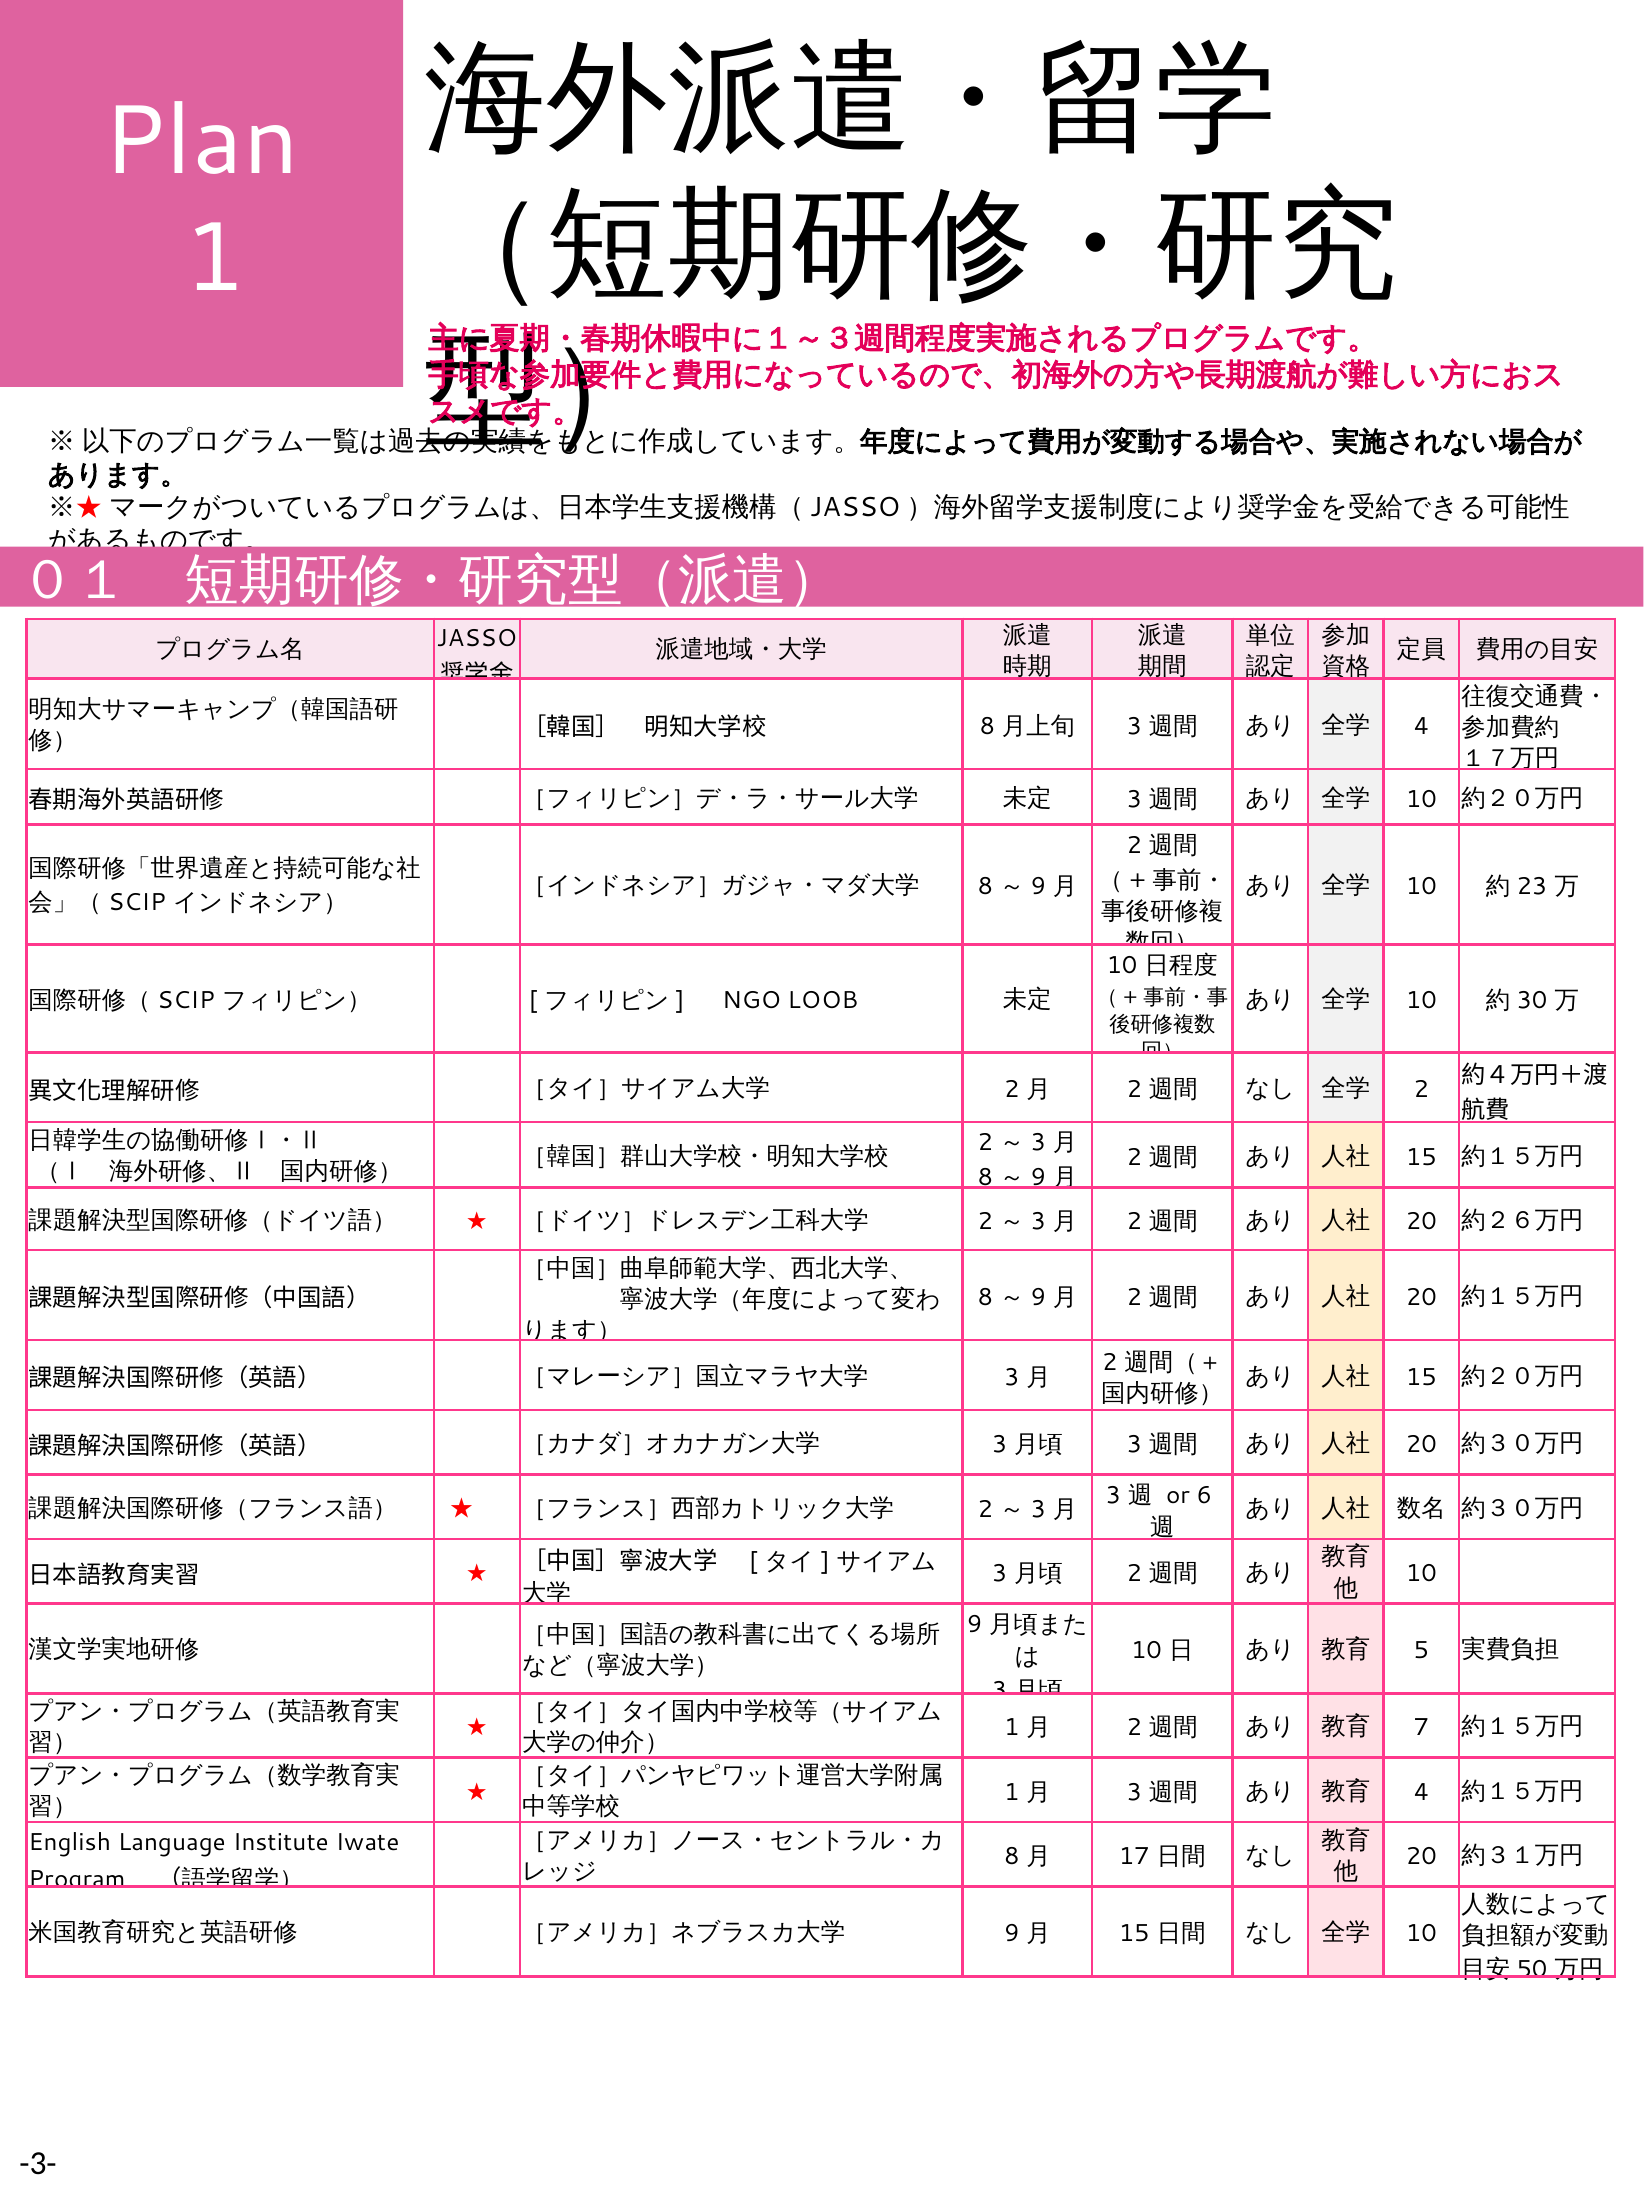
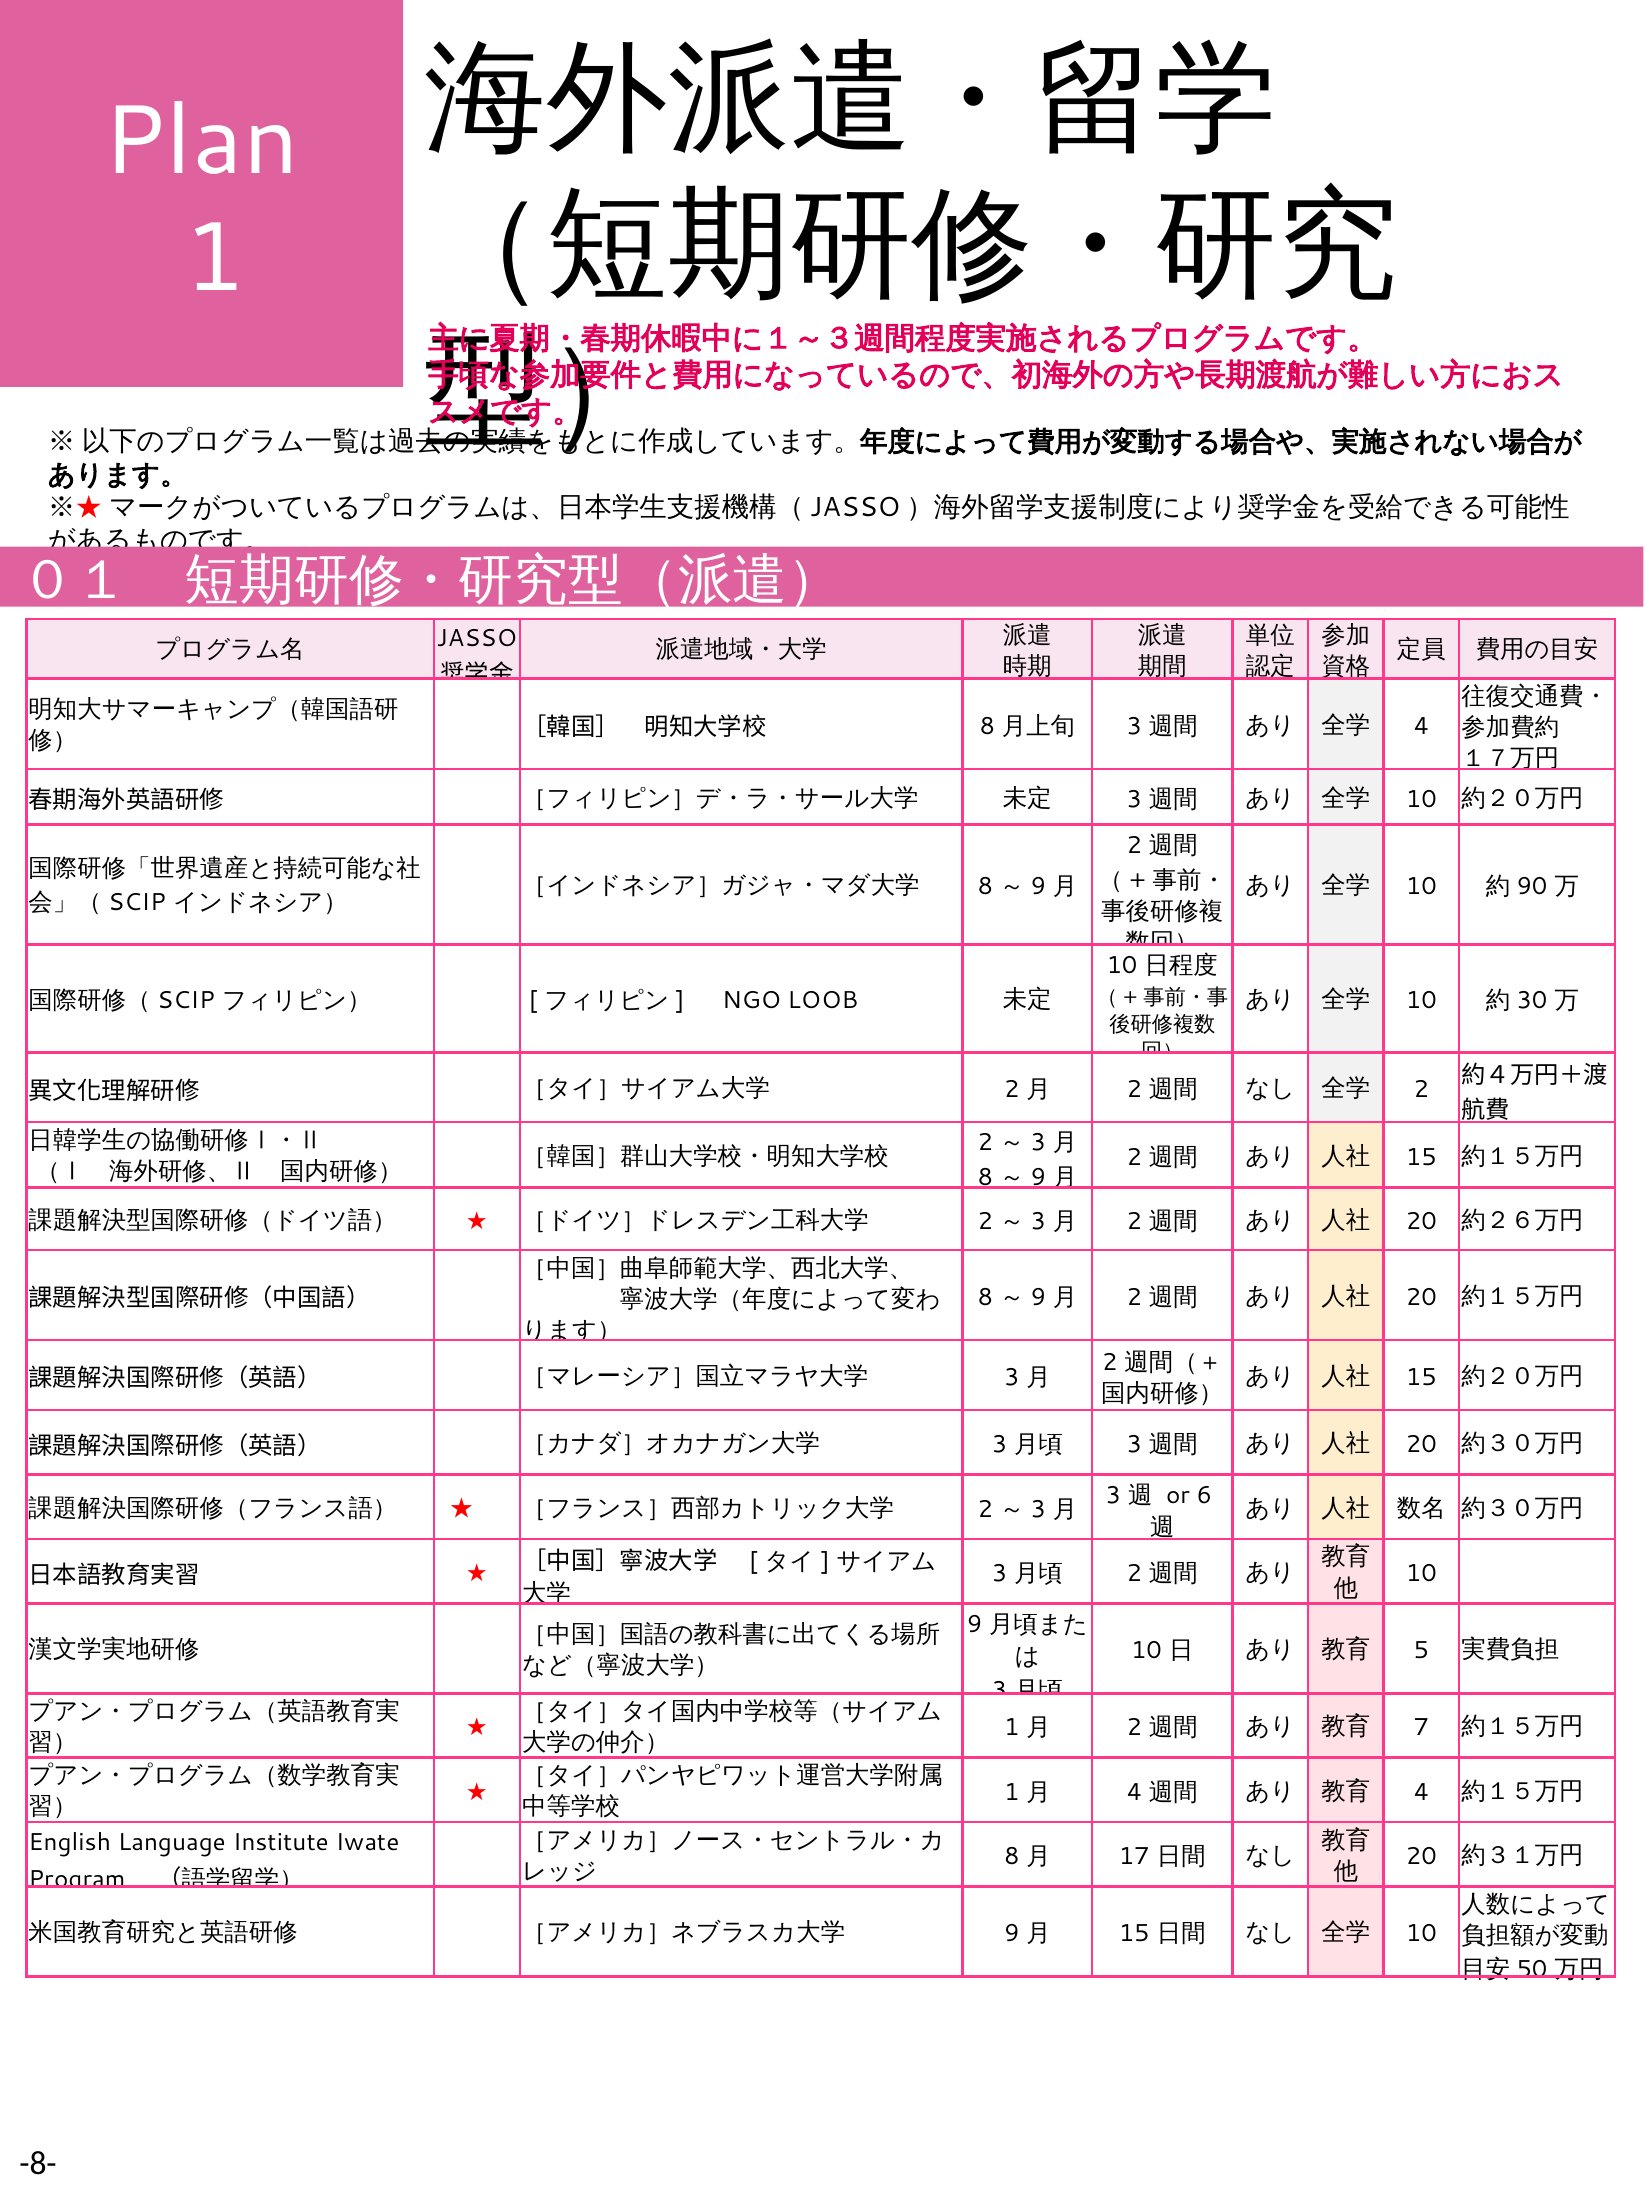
23: 23 -> 90 (1532, 887)
3: 3 -> 4 (1134, 1793)
-3-: -3- -> -8- (38, 2164)
